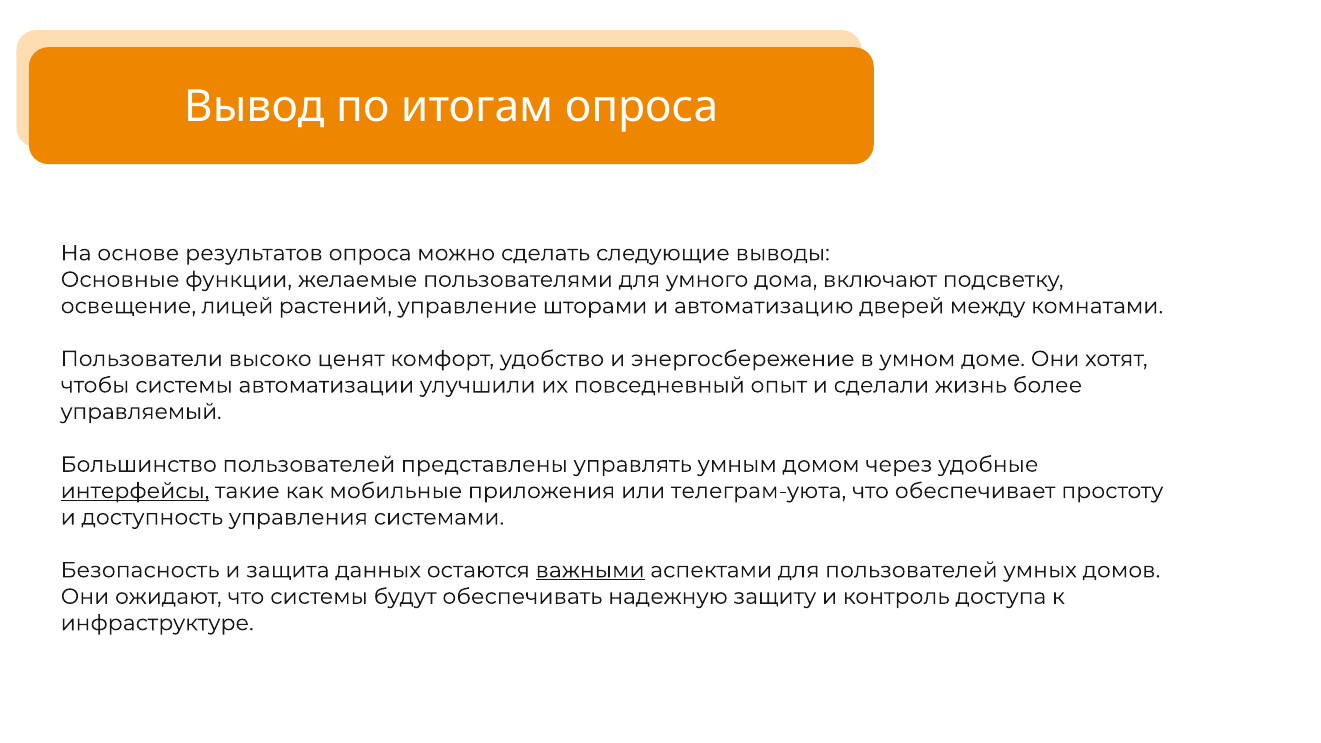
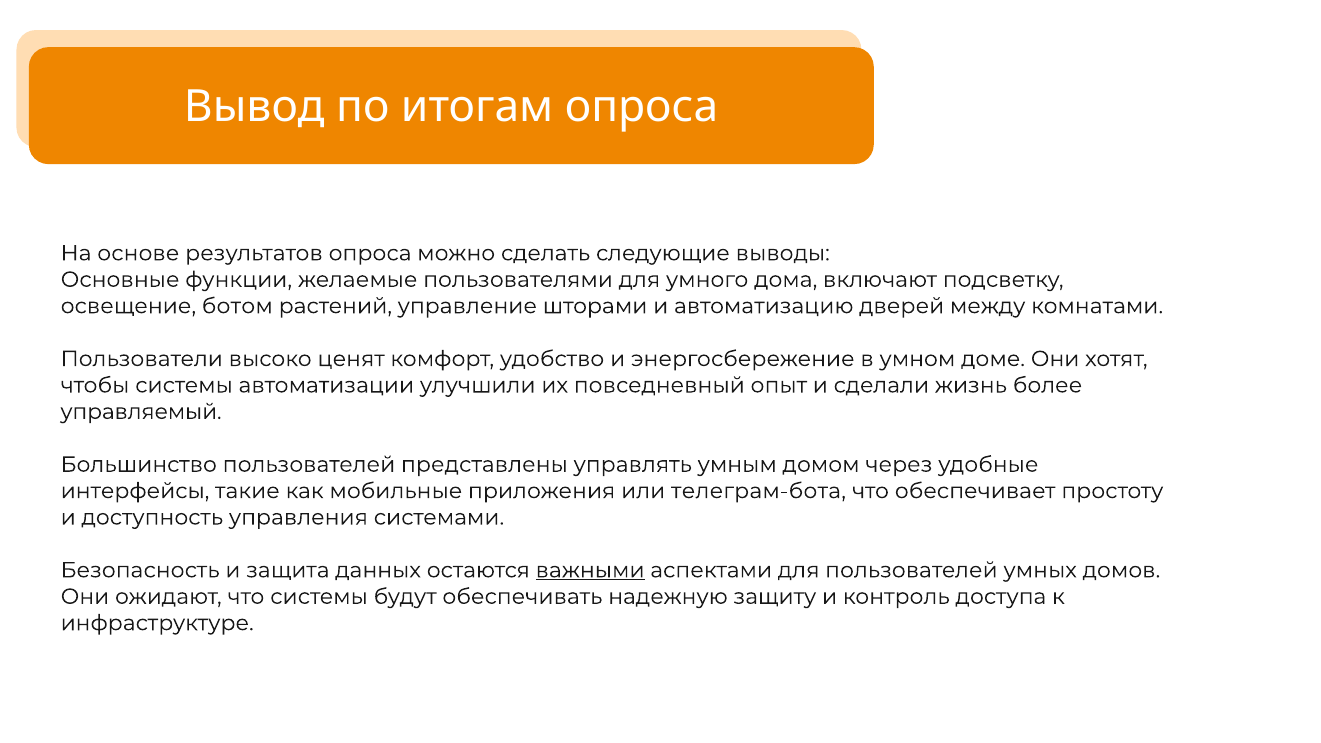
лицей: лицей -> ботом (237, 306)
интерфейсы underline: present -> none (135, 491)
телеграм-уюта: телеграм-уюта -> телеграм-бота (758, 491)
